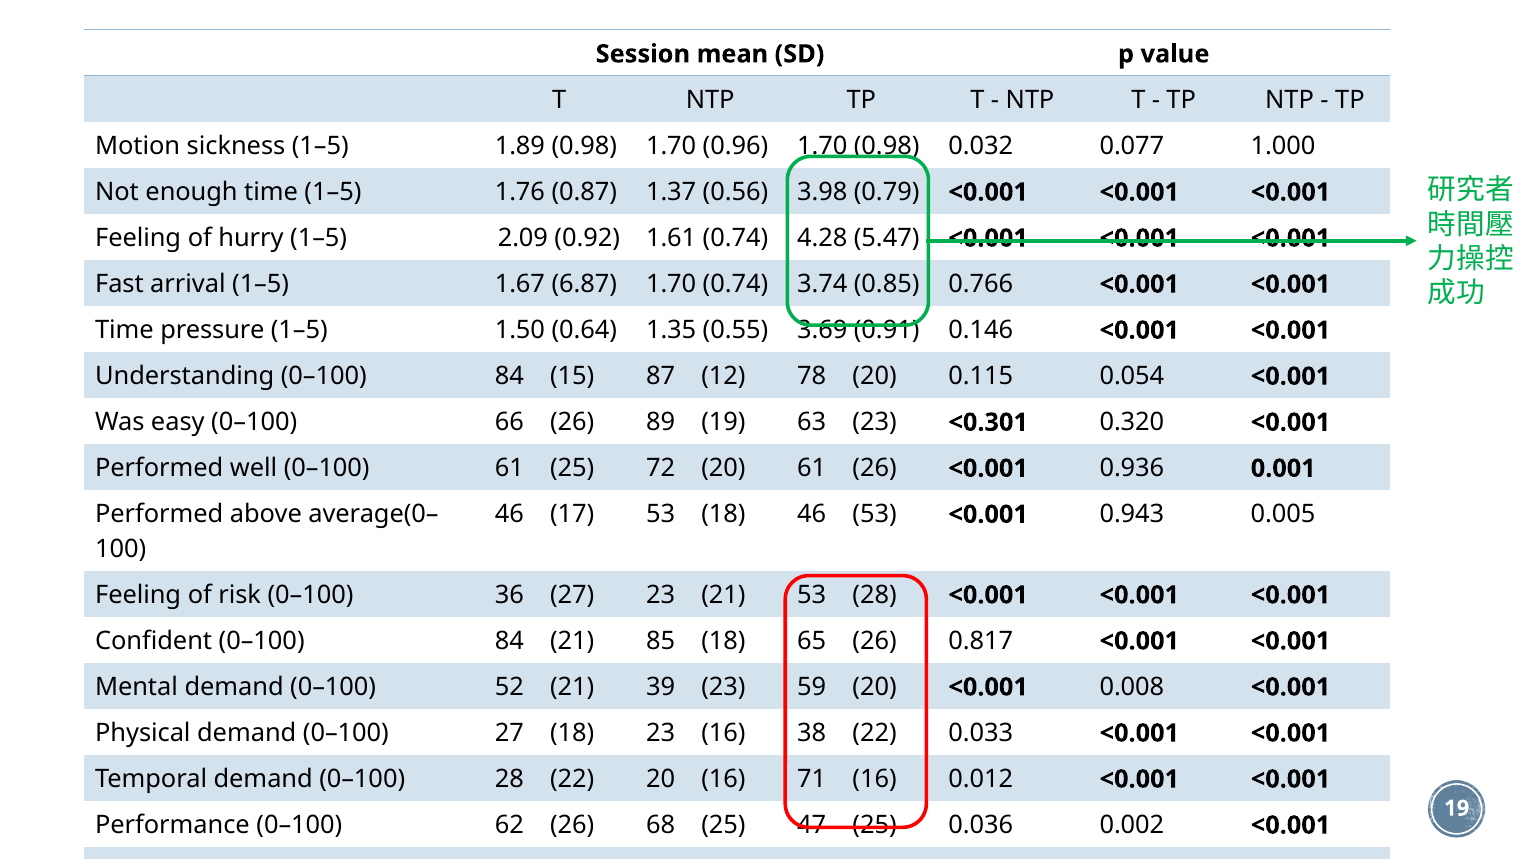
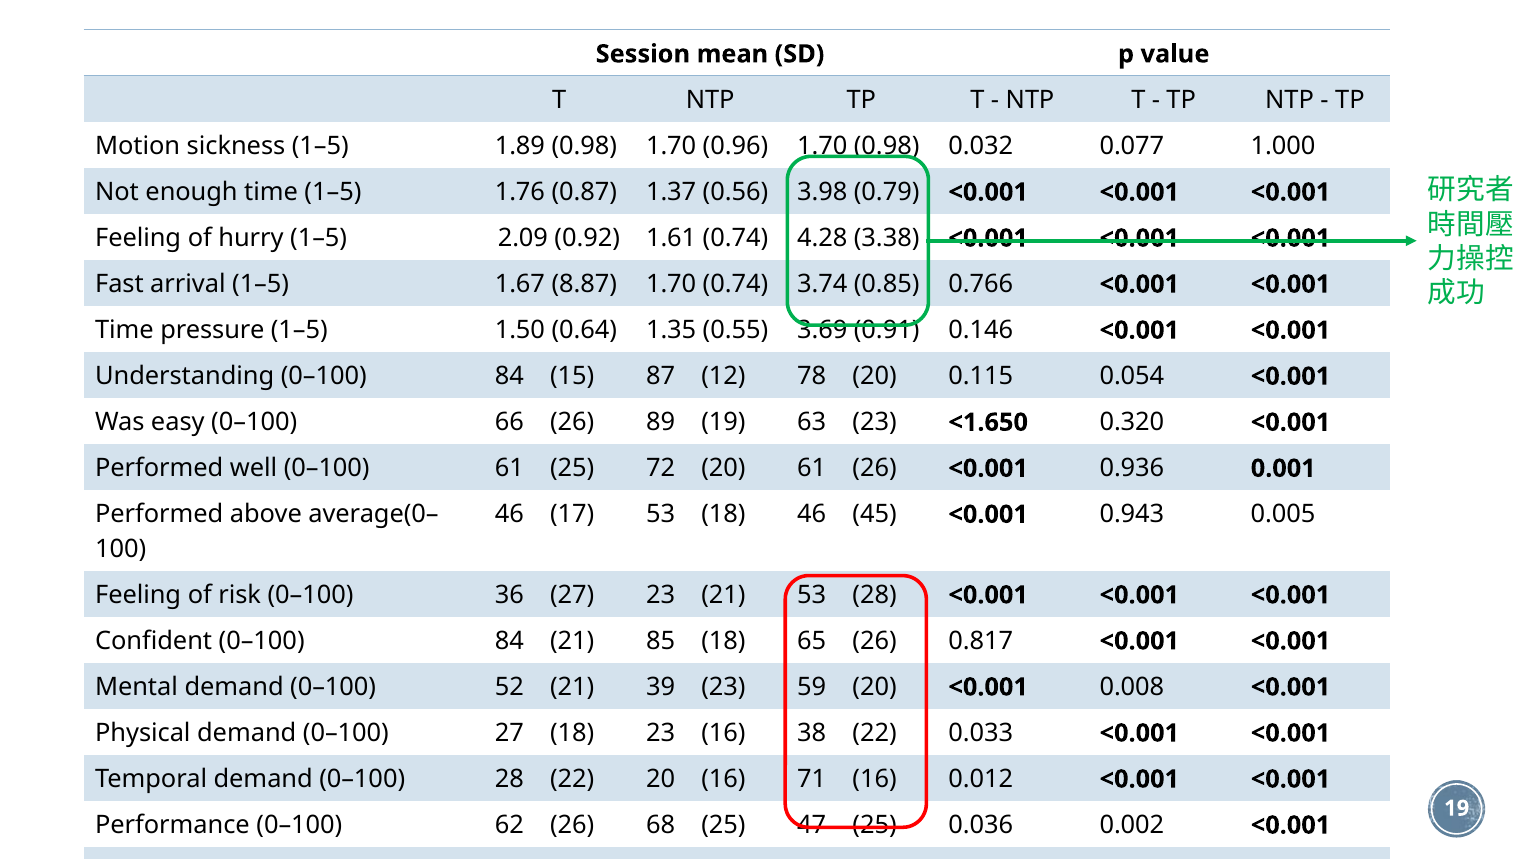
5.47: 5.47 -> 3.38 (887, 238)
6.87: 6.87 -> 8.87 (584, 284)
<0.301: <0.301 -> <1.650 (988, 422)
46 53: 53 -> 45 (875, 514)
